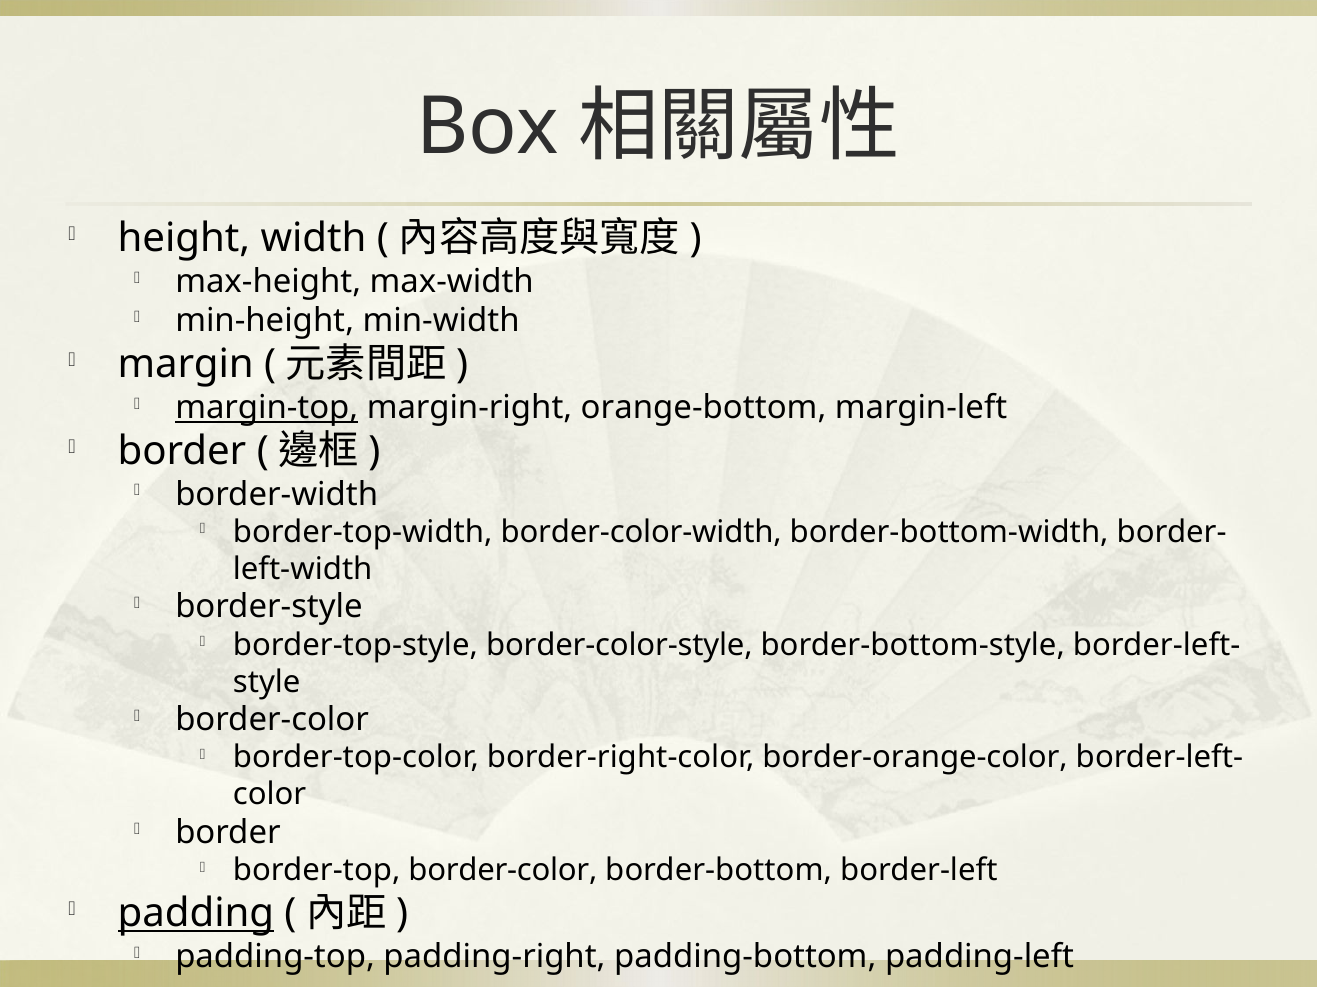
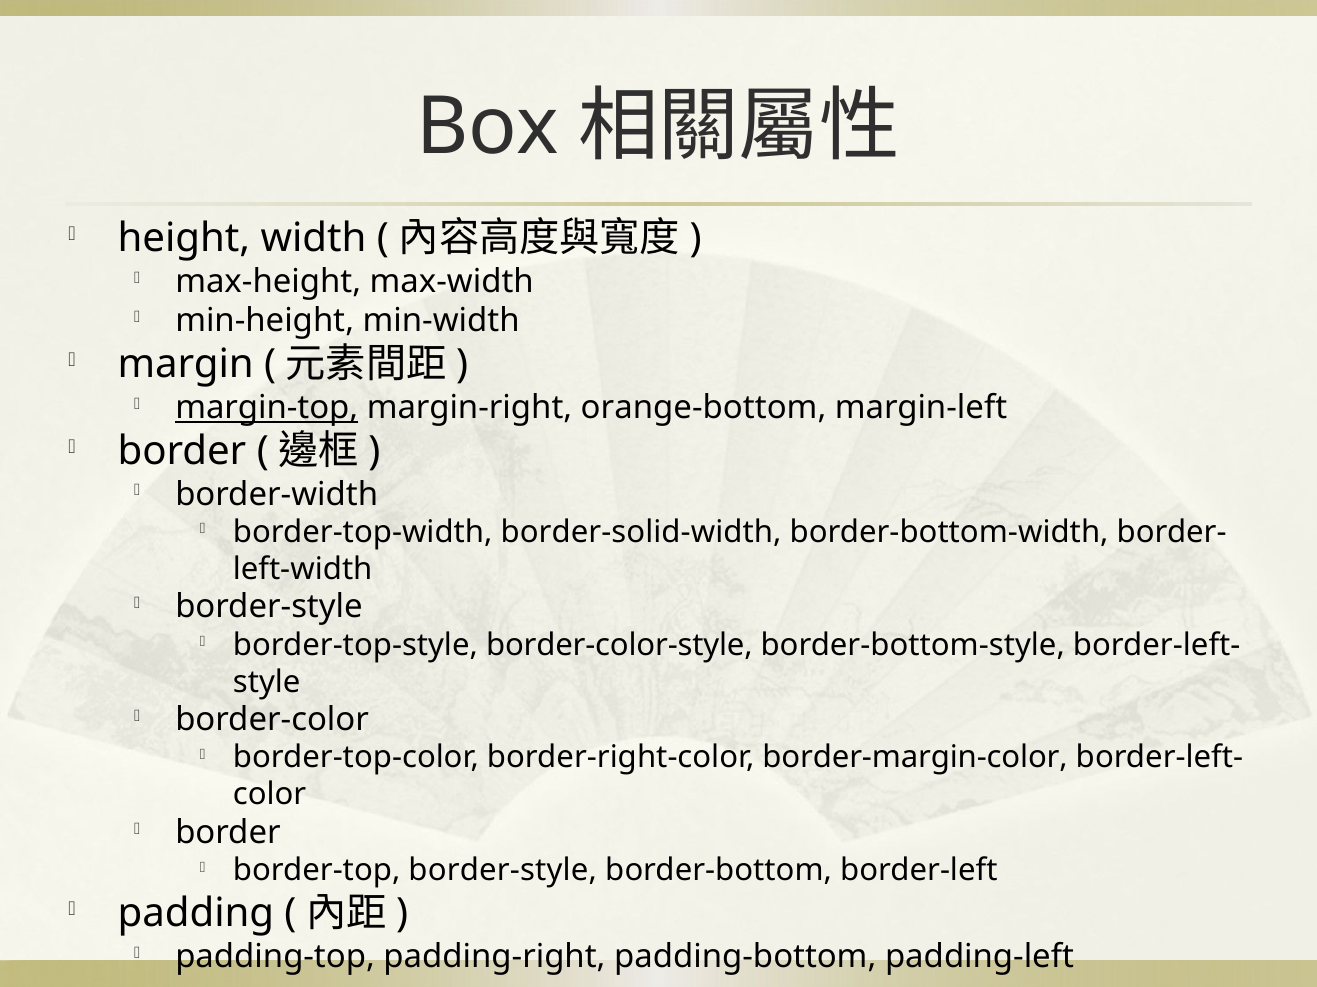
border-color-width: border-color-width -> border-solid-width (641, 532)
border-orange-color: border-orange-color -> border-margin-color (915, 758)
border-top border-color: border-color -> border-style (503, 871)
padding underline: present -> none (196, 914)
